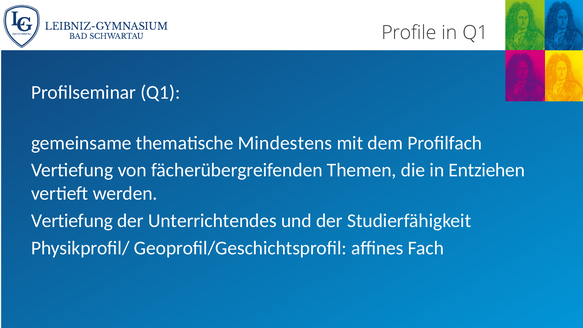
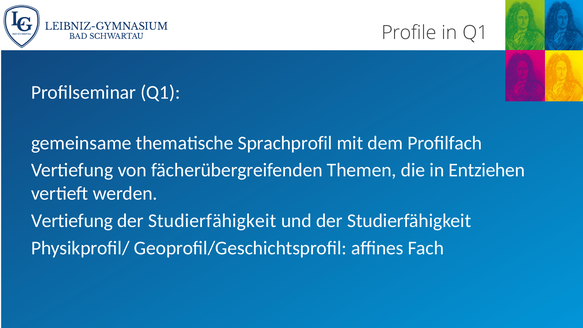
Mindestens: Mindestens -> Sprachprofil (285, 143)
Unterrichtendes: Unterrichtendes -> Studierfähigkeit (212, 221)
